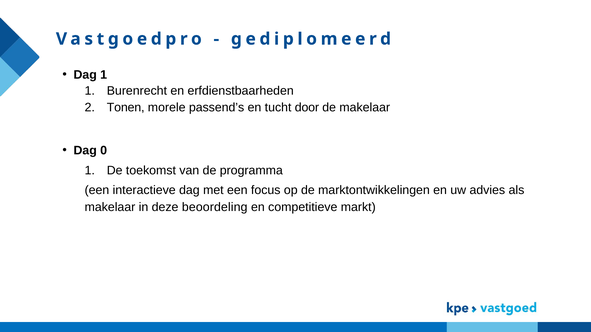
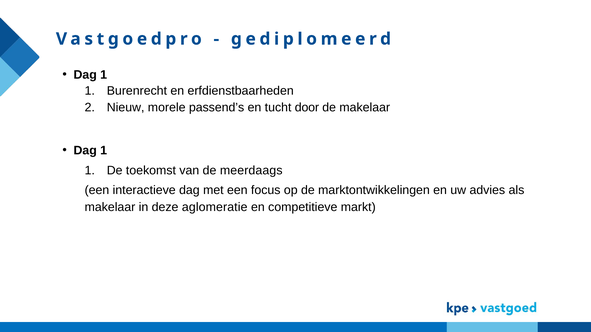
Tonen: Tonen -> Nieuw (126, 107)
0: 0 -> 1 (104, 151)
programma: programma -> meerdaags (251, 171)
beoordeling: beoordeling -> aglomeratie (215, 207)
